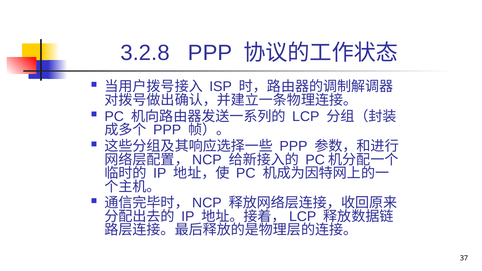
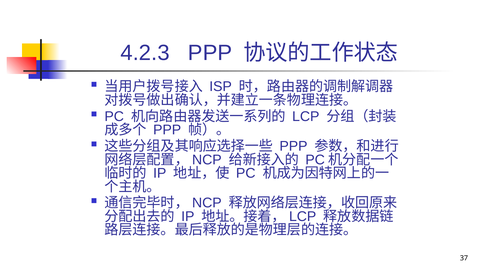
3.2.8: 3.2.8 -> 4.2.3 (145, 53)
